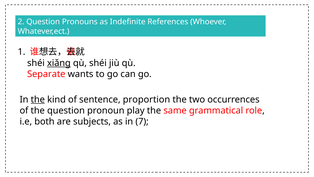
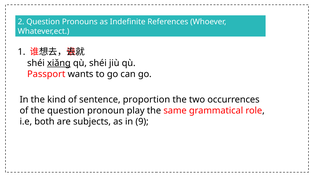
Separate: Separate -> Passport (46, 74)
the underline: present -> none (38, 99)
7: 7 -> 9 (142, 121)
